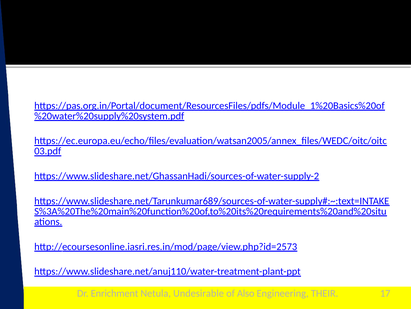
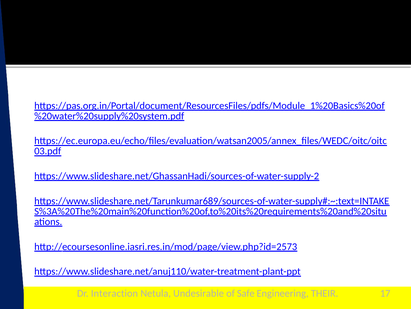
Enrichment: Enrichment -> Interaction (114, 293)
Also: Also -> Safe (246, 293)
